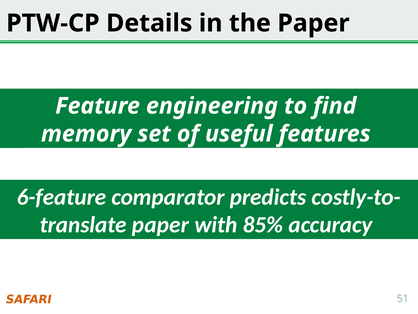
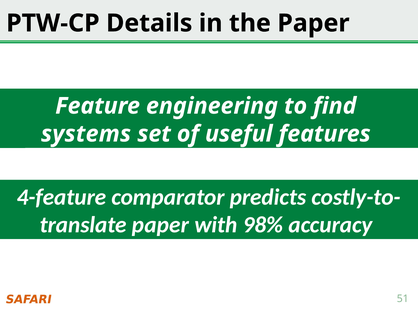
memory: memory -> systems (86, 134)
6-feature: 6-feature -> 4-feature (62, 197)
85%: 85% -> 98% (263, 225)
